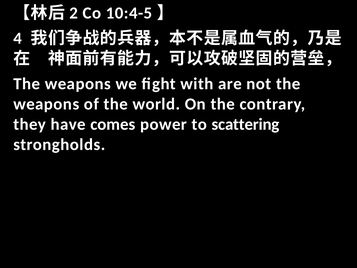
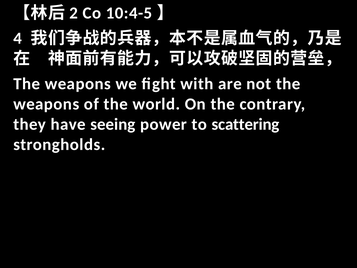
comes: comes -> seeing (113, 124)
